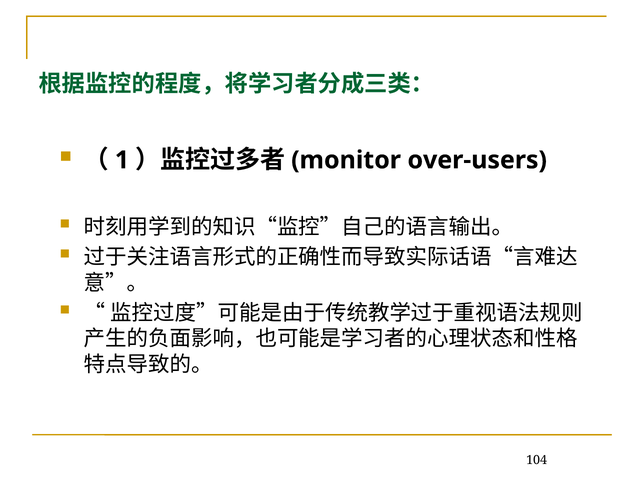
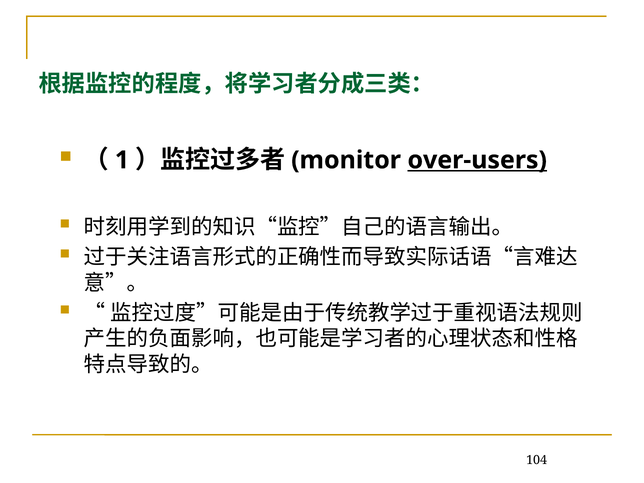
over-users underline: none -> present (477, 160)
